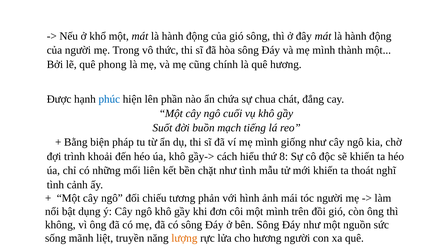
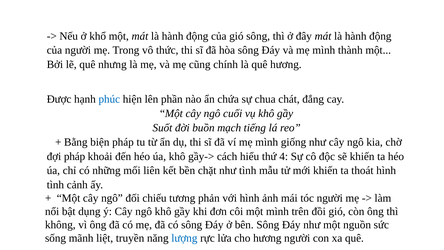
phong: phong -> nhưng (112, 64)
đợi trình: trình -> pháp (75, 156)
8: 8 -> 4 (284, 156)
thoát nghĩ: nghĩ -> hình (386, 170)
lượng colour: orange -> blue (184, 238)
